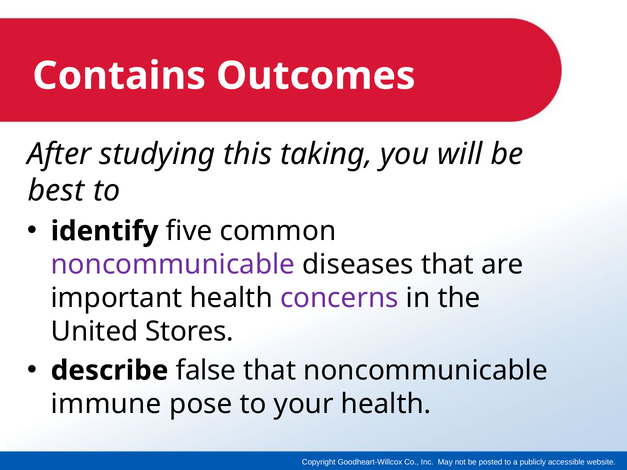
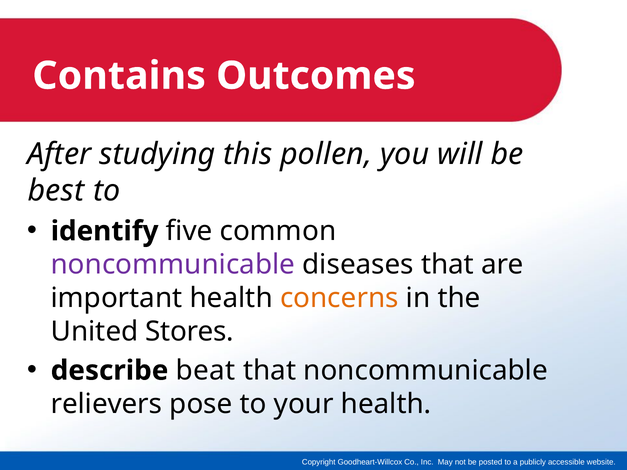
taking: taking -> pollen (326, 154)
concerns colour: purple -> orange (339, 298)
false: false -> beat (206, 371)
immune: immune -> relievers (106, 404)
